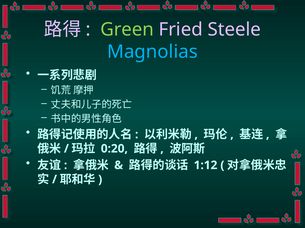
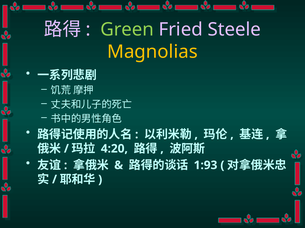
Magnolias colour: light blue -> yellow (152, 52)
0:20: 0:20 -> 4:20 (114, 149)
1:12: 1:12 -> 1:93 (206, 166)
